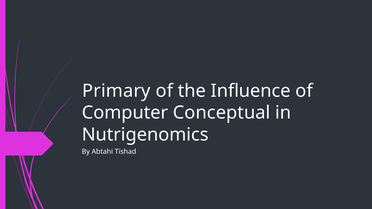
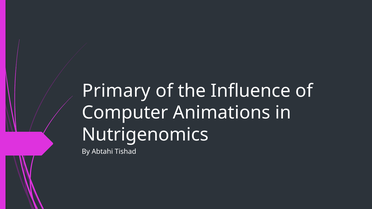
Conceptual: Conceptual -> Animations (222, 113)
